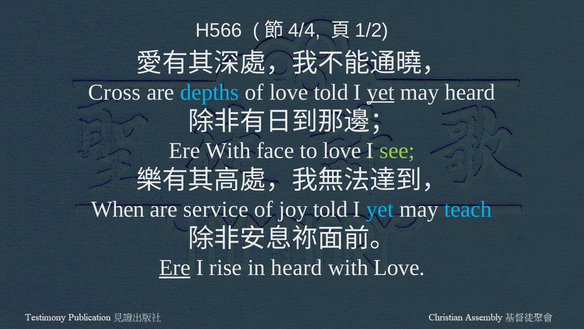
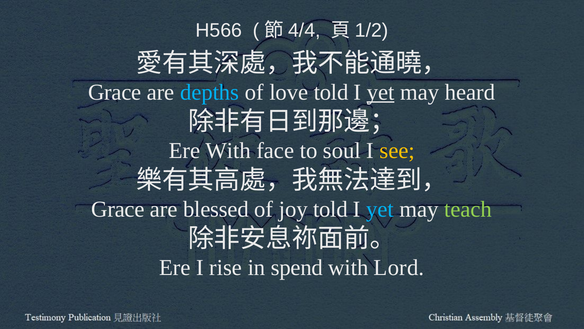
Cross: Cross -> Grace (115, 92)
to love: love -> soul (342, 150)
see colour: light green -> yellow (397, 150)
When: When -> Grace (118, 209)
service: service -> blessed (216, 209)
teach colour: light blue -> light green (468, 209)
Ere underline: present -> none (175, 267)
in heard: heard -> spend (297, 267)
with Love: Love -> Lord (399, 267)
